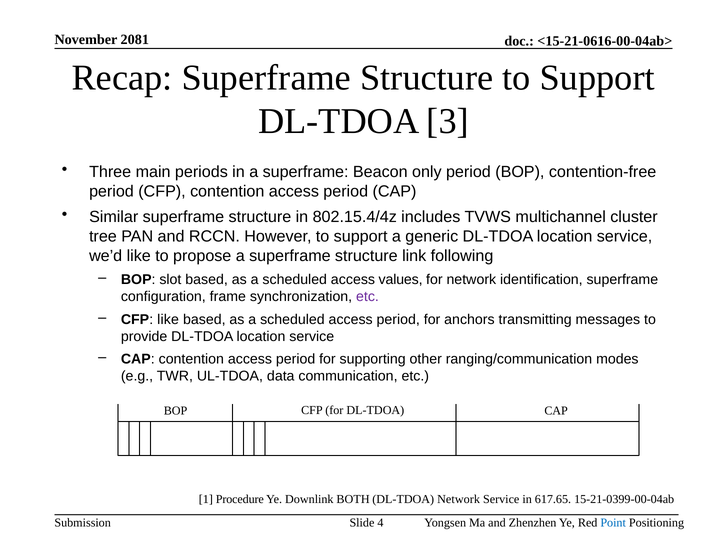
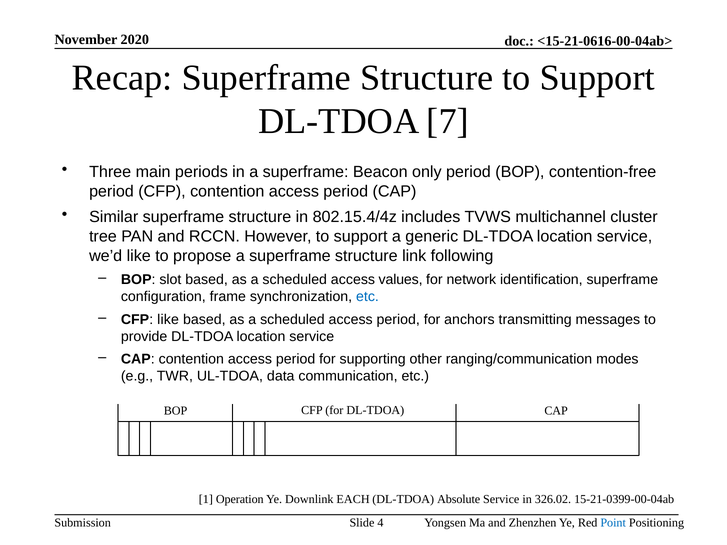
2081: 2081 -> 2020 (135, 40)
3: 3 -> 7 (448, 121)
etc colour: purple -> blue (367, 297)
Procedure: Procedure -> Operation (240, 499)
BOTH: BOTH -> EACH (353, 499)
DL-TDOA Network: Network -> Absolute (459, 499)
617.65: 617.65 -> 326.02 (553, 499)
